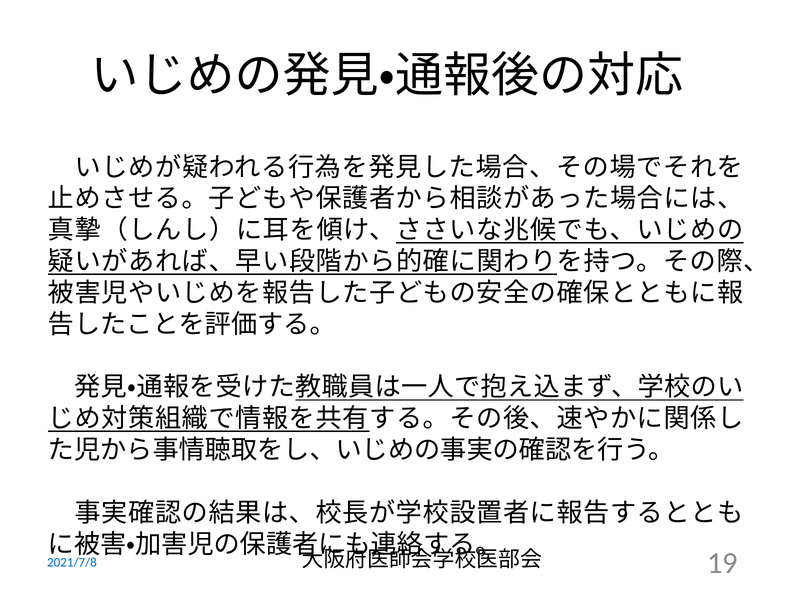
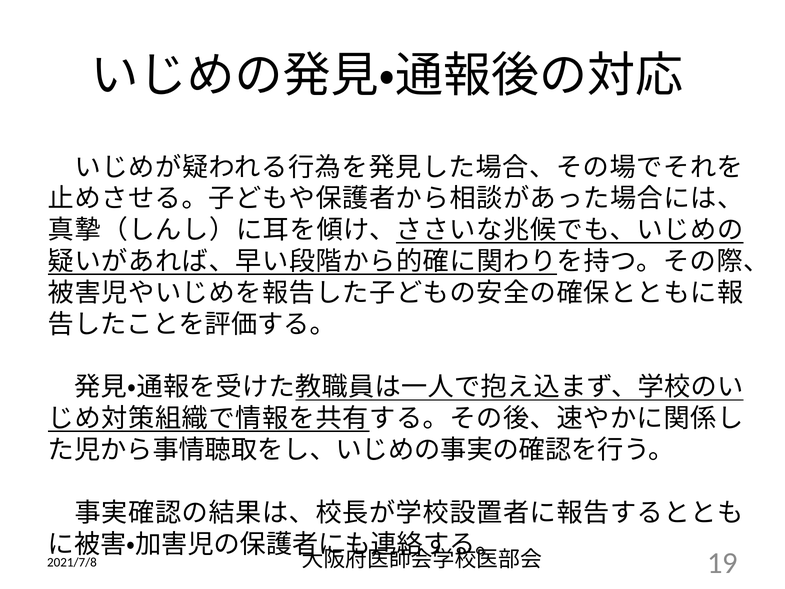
2021/7/8 colour: blue -> black (72, 562)
